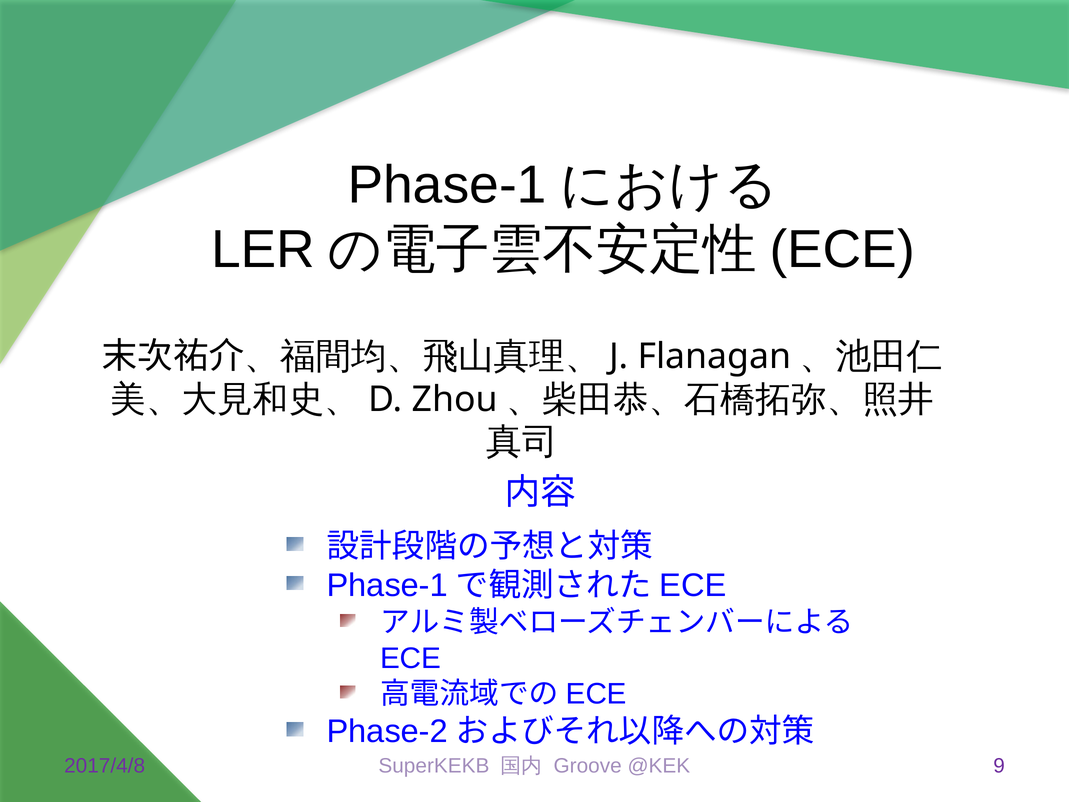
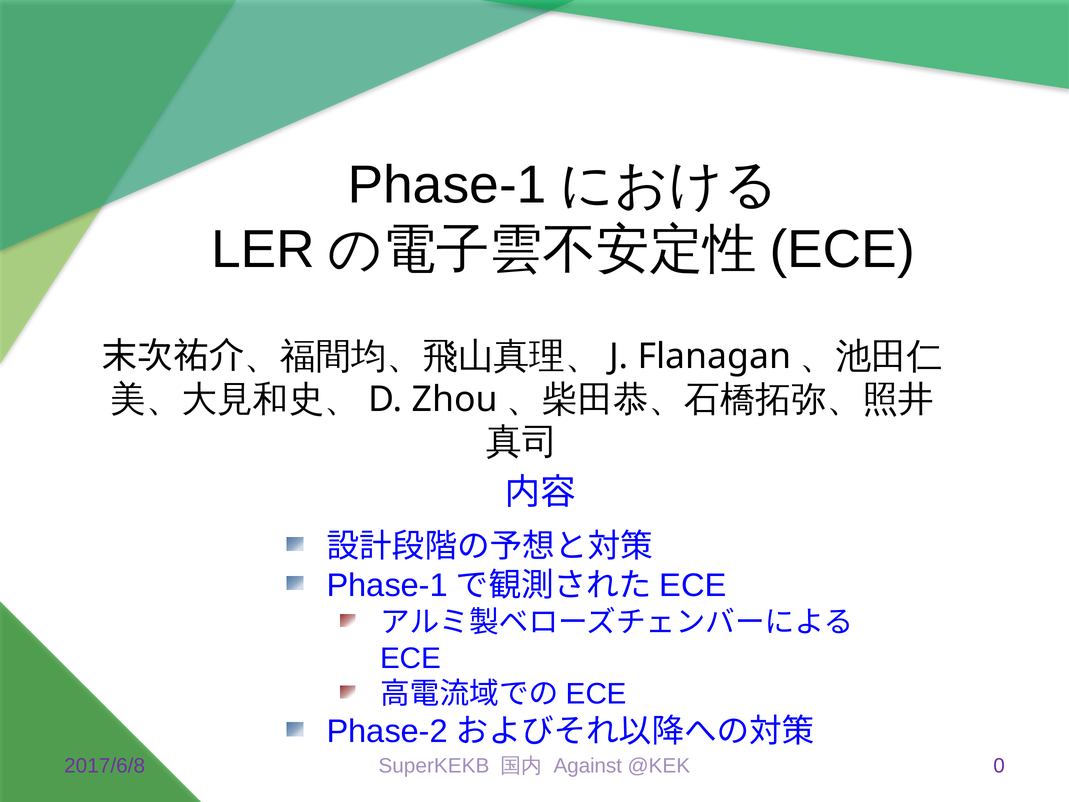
2017/4/8: 2017/4/8 -> 2017/6/8 (105, 766)
Groove: Groove -> Against (588, 766)
9: 9 -> 0 (999, 766)
